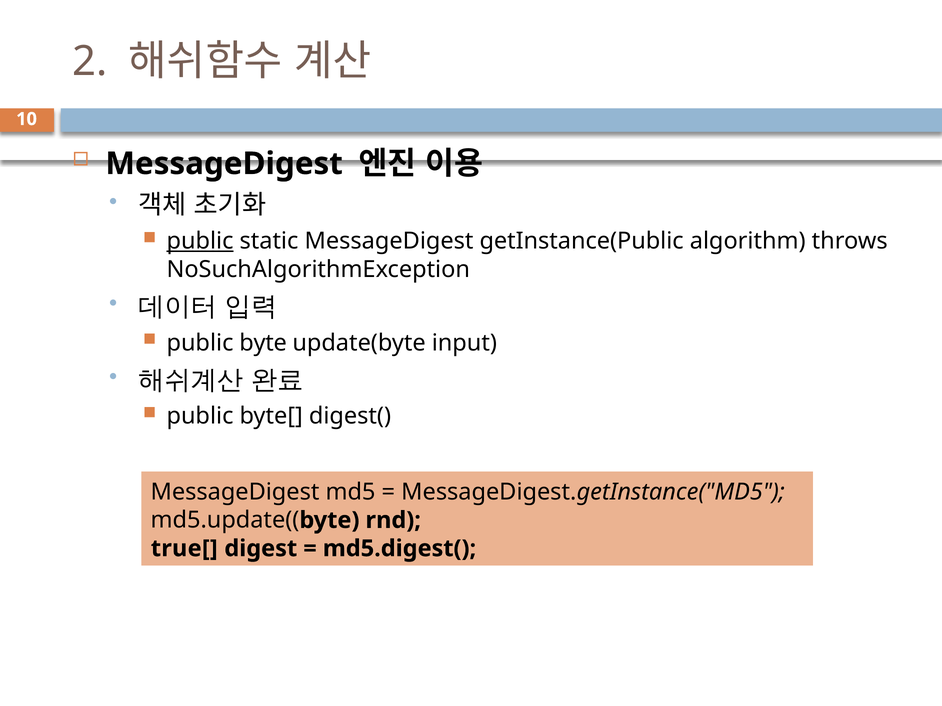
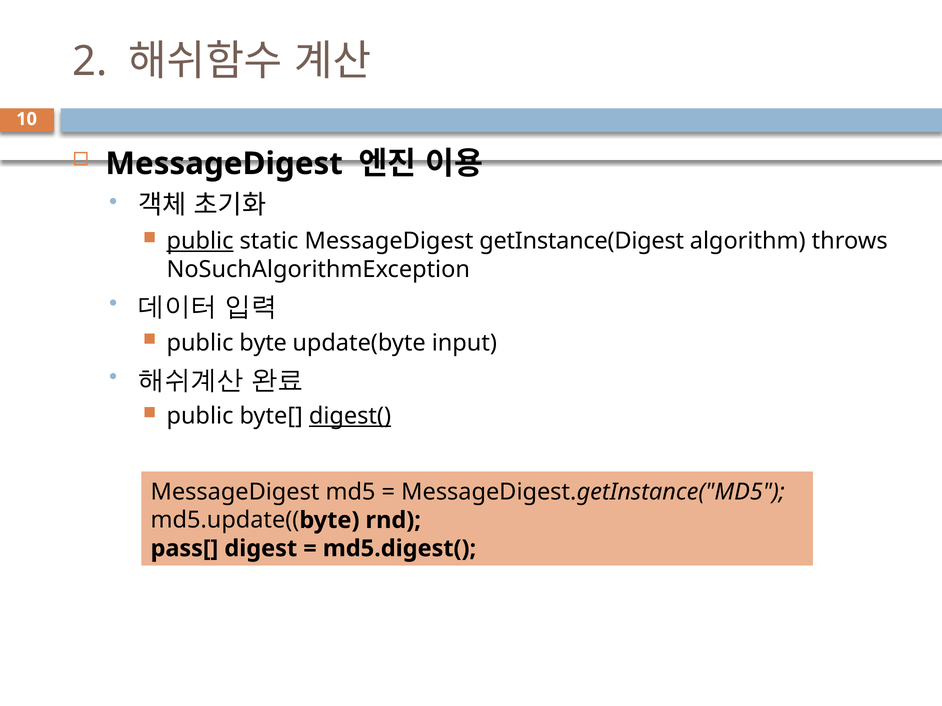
getInstance(Public: getInstance(Public -> getInstance(Digest (582, 241)
digest( underline: none -> present (350, 416)
true[: true[ -> pass[ (184, 549)
